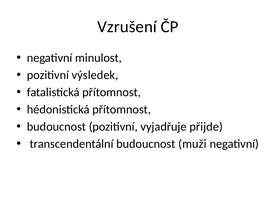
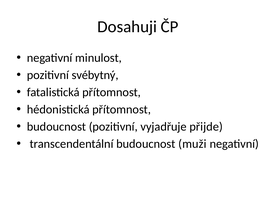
Vzrušení: Vzrušení -> Dosahuji (127, 27)
výsledek: výsledek -> svébytný (95, 75)
